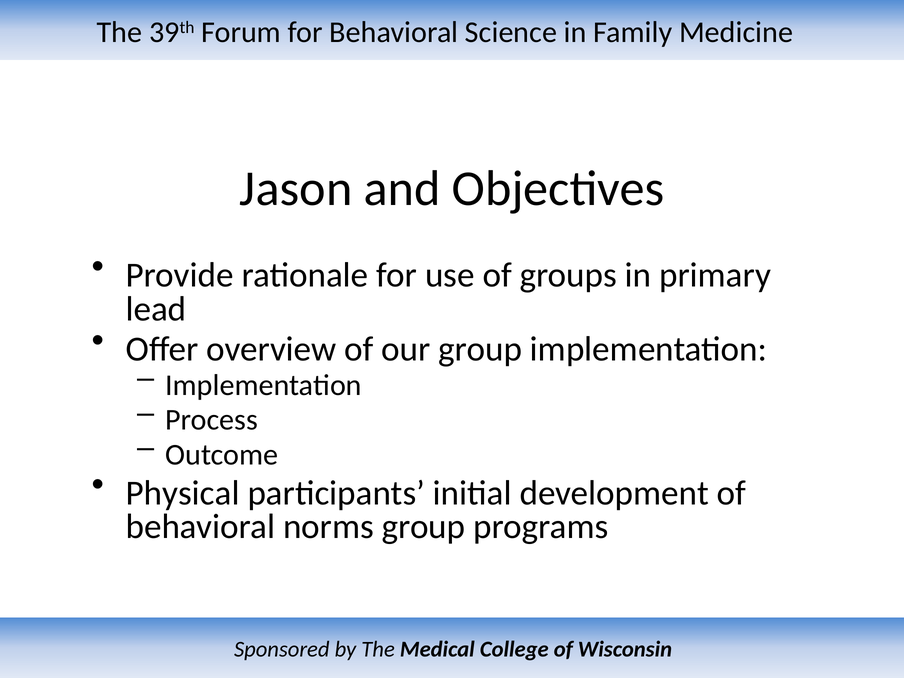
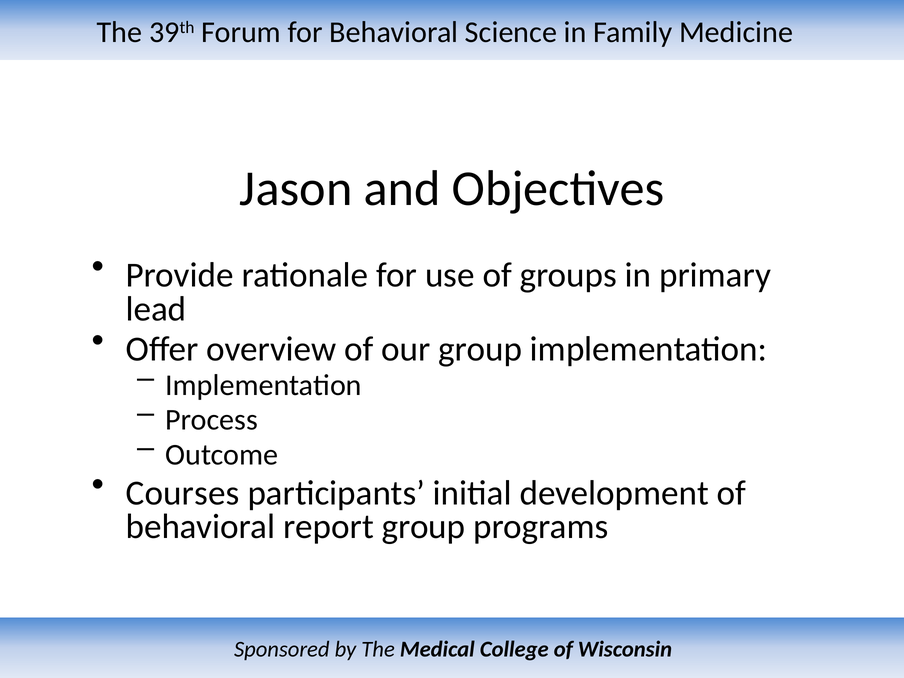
Physical: Physical -> Courses (183, 493)
norms: norms -> report (328, 527)
